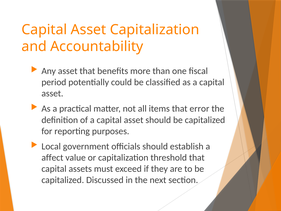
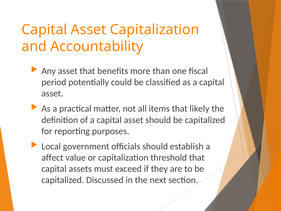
error: error -> likely (199, 109)
